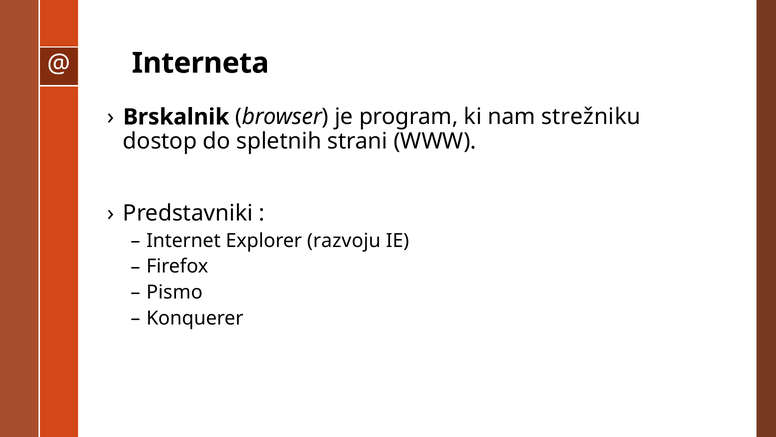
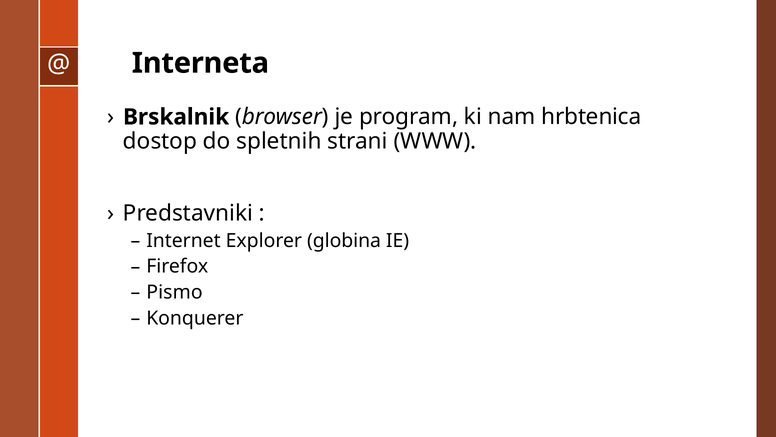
strežniku: strežniku -> hrbtenica (591, 117)
razvoju: razvoju -> globina (344, 240)
